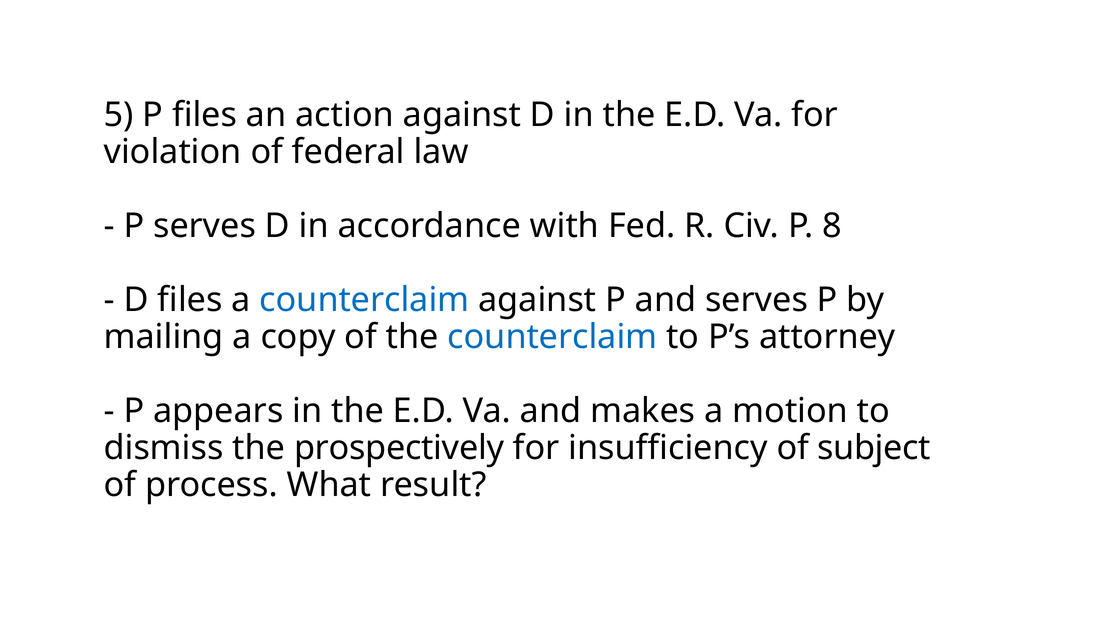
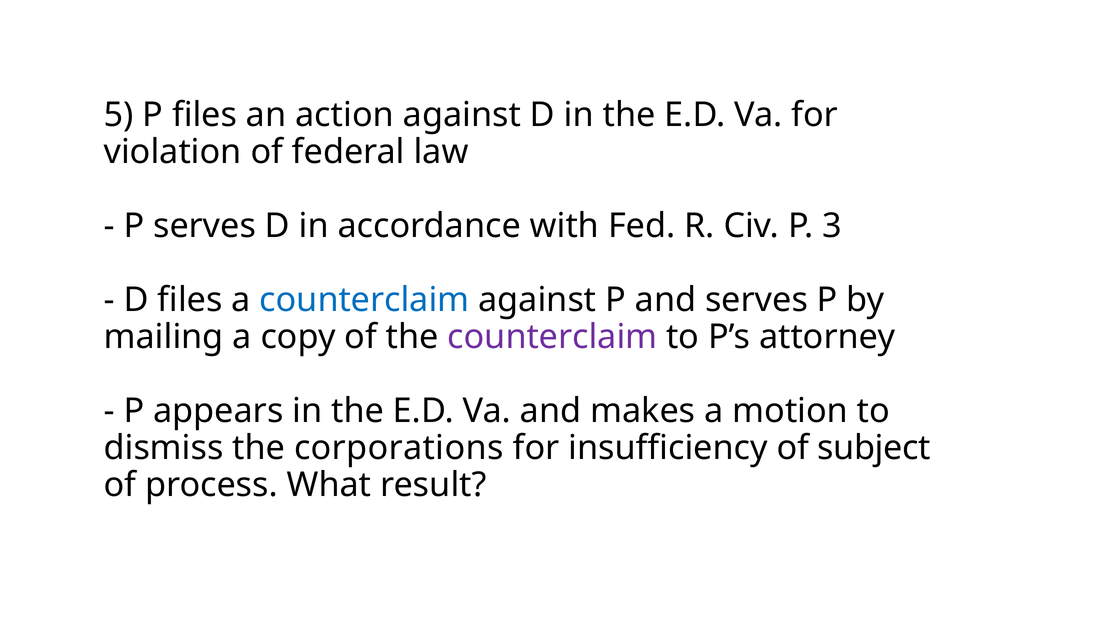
8: 8 -> 3 (832, 226)
counterclaim colour: blue -> purple (552, 337)
prospectively: prospectively -> corporations (399, 448)
